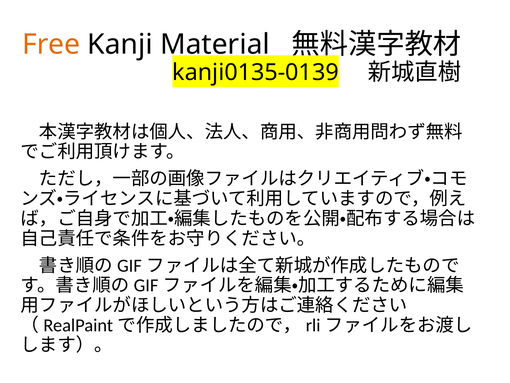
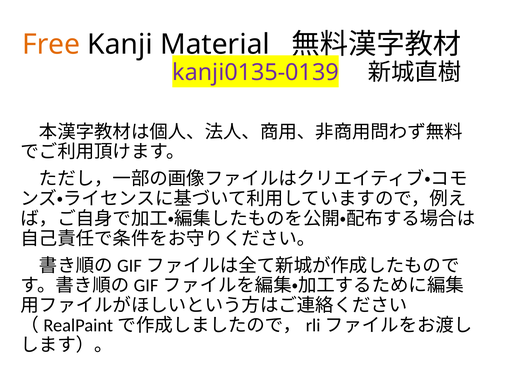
kanji0135-0139 colour: black -> purple (256, 72)
